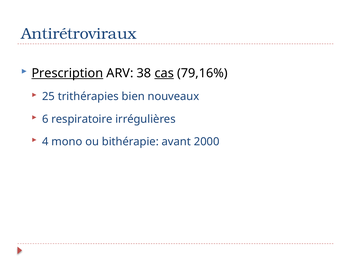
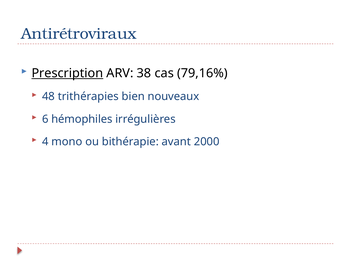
cas underline: present -> none (164, 73)
25: 25 -> 48 (48, 97)
respiratoire: respiratoire -> hémophiles (82, 119)
